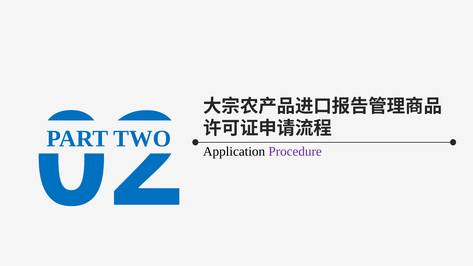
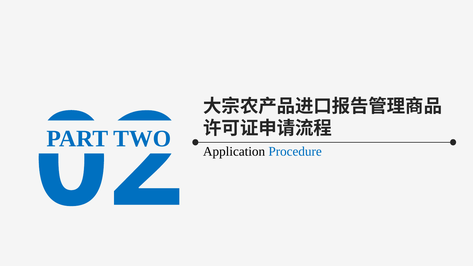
Procedure colour: purple -> blue (295, 152)
